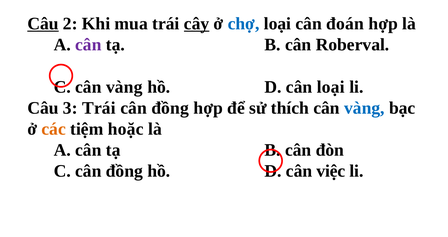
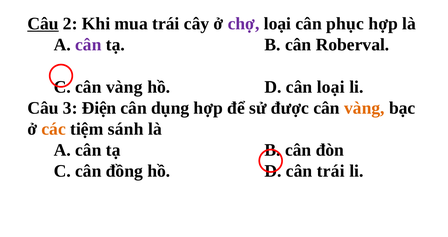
cây underline: present -> none (197, 24)
chợ colour: blue -> purple (244, 24)
đoán: đoán -> phục (345, 24)
3 Trái: Trái -> Điện (99, 108)
đồng: đồng -> dụng (170, 108)
thích: thích -> được (290, 108)
vàng colour: blue -> orange (364, 108)
hoặc: hoặc -> sánh (126, 129)
cân việc: việc -> trái (331, 171)
